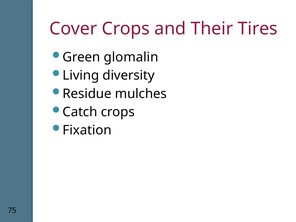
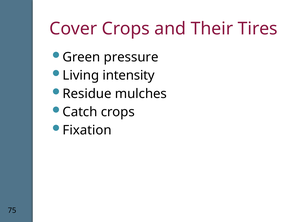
glomalin: glomalin -> pressure (131, 57)
diversity: diversity -> intensity (129, 75)
